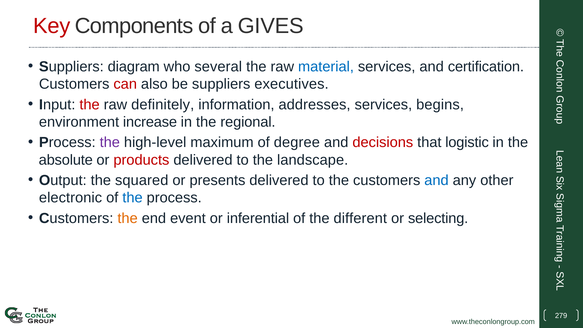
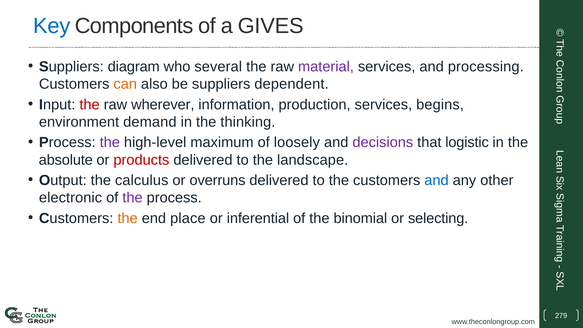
Key colour: red -> blue (52, 26)
material colour: blue -> purple (326, 67)
certification: certification -> processing (486, 67)
can colour: red -> orange (125, 84)
executives: executives -> dependent (292, 84)
definitely: definitely -> wherever (163, 104)
addresses: addresses -> production (315, 104)
increase: increase -> demand (150, 122)
regional: regional -> thinking (248, 122)
degree: degree -> loosely (297, 142)
decisions colour: red -> purple (383, 142)
squared: squared -> calculus (142, 180)
presents: presents -> overruns (218, 180)
the colour: blue -> purple (133, 198)
event: event -> place (188, 218)
different: different -> binomial (360, 218)
